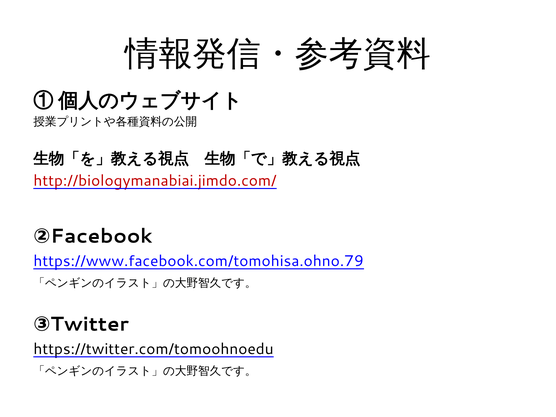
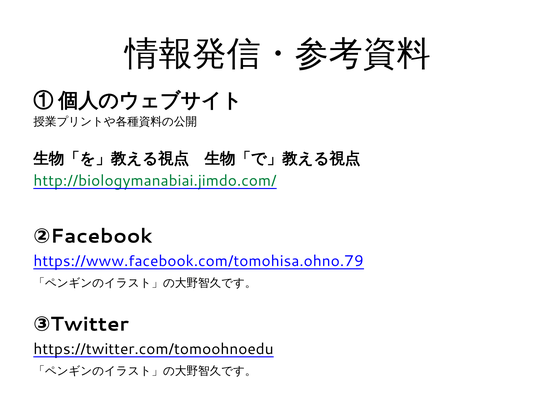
http://biologymanabiai.jimdo.com/ colour: red -> green (155, 181)
